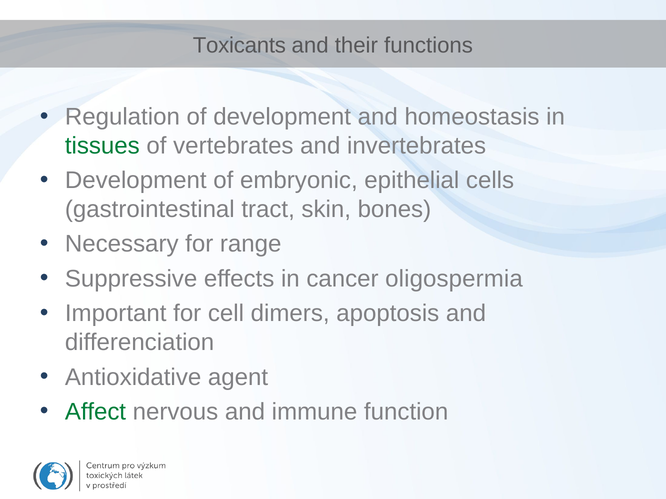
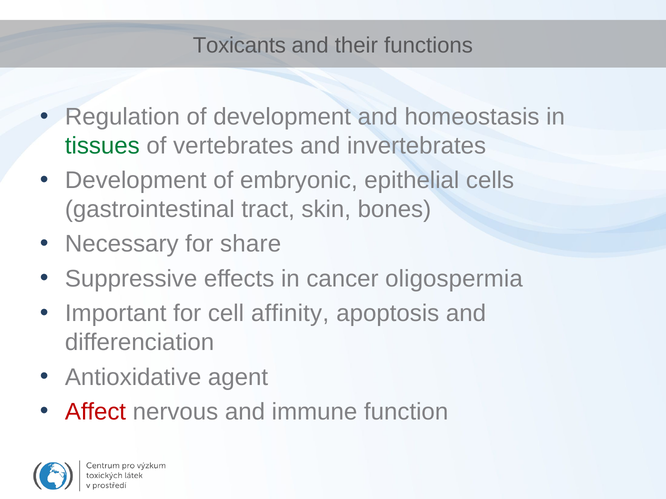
range: range -> share (251, 244)
dimers: dimers -> affinity (290, 314)
Affect colour: green -> red (95, 412)
